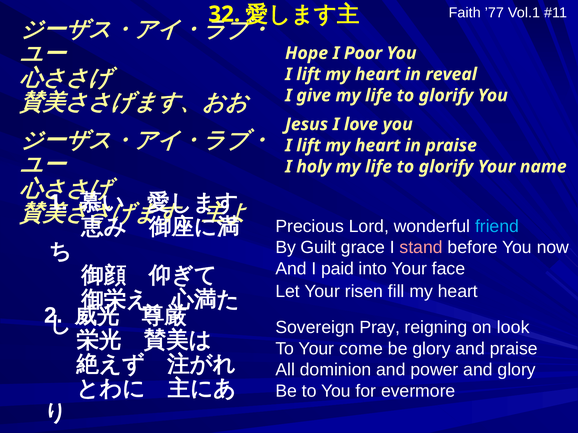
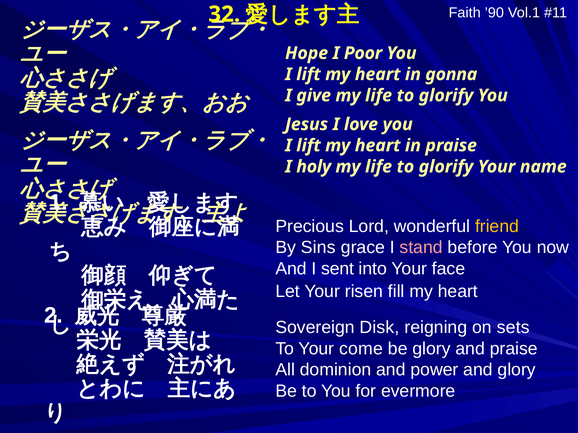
’77: ’77 -> ’90 (494, 13)
reveal: reveal -> gonna (451, 74)
friend colour: light blue -> yellow (497, 227)
Guilt: Guilt -> Sins (318, 248)
paid: paid -> sent (338, 269)
Pray: Pray -> Disk (380, 328)
look: look -> sets (513, 328)
